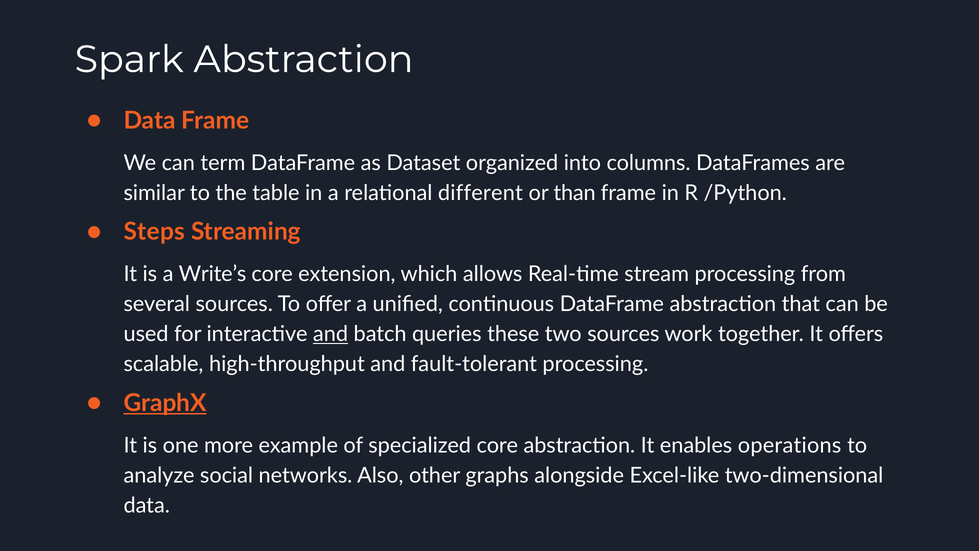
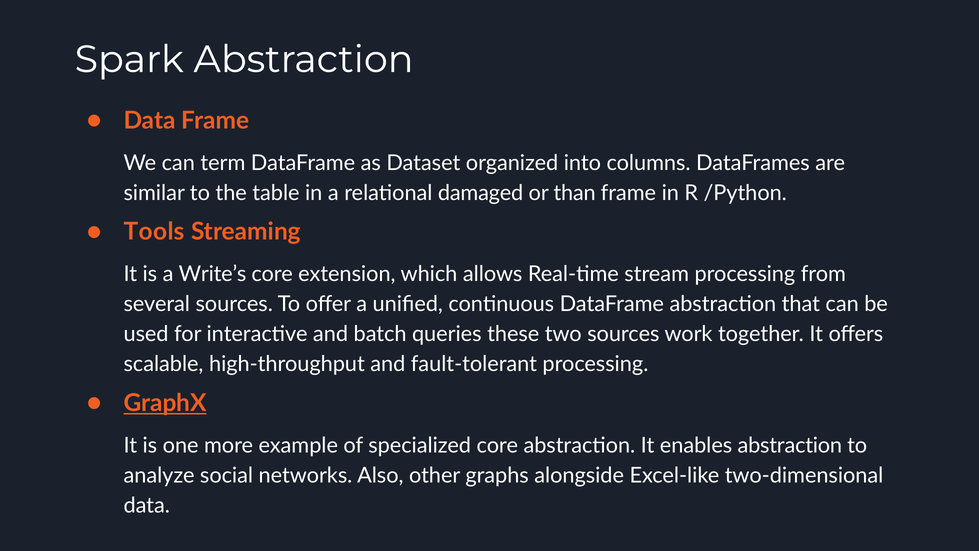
different: different -> damaged (481, 193)
Steps: Steps -> Tools (154, 232)
and underline: present -> none (331, 334)
enables operations: operations -> abstraction (790, 445)
